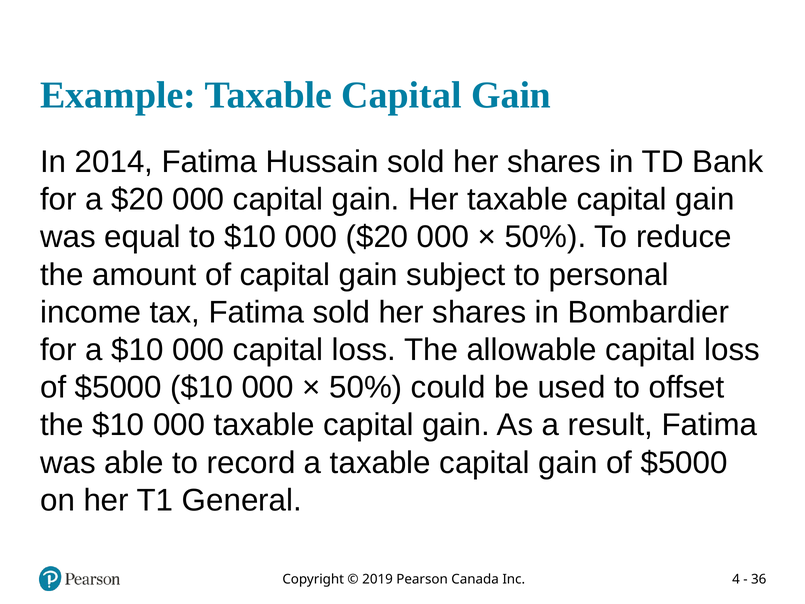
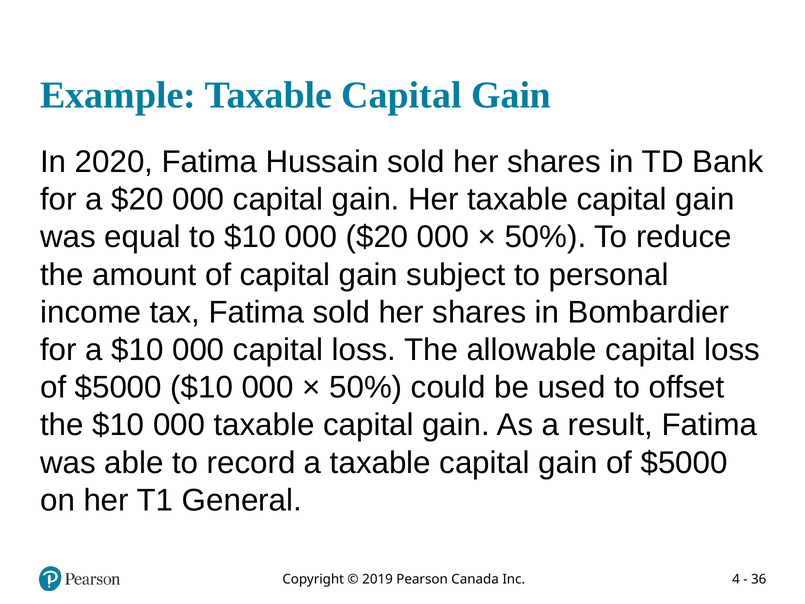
2014: 2014 -> 2020 (114, 162)
